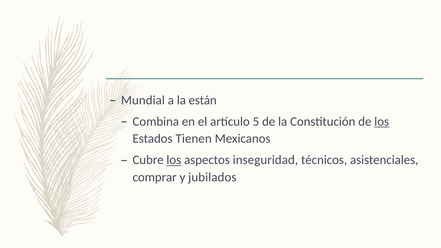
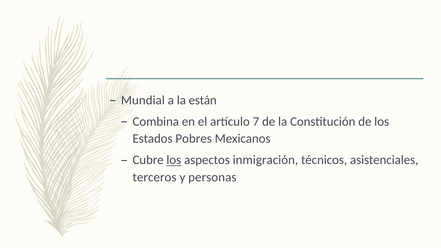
5: 5 -> 7 (256, 122)
los underline: present -> none (382, 122)
Tienen: Tienen -> Pobres (194, 139)
inseguridad: inseguridad -> inmigración (265, 160)
comprar: comprar -> terceros (155, 177)
jubilados: jubilados -> personas (212, 177)
